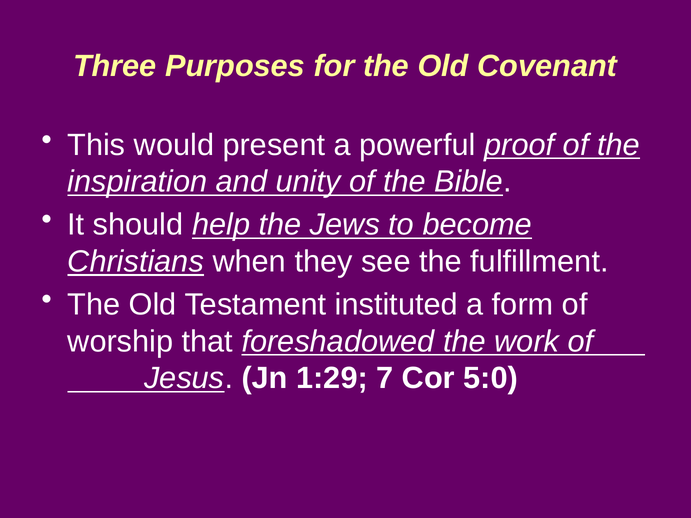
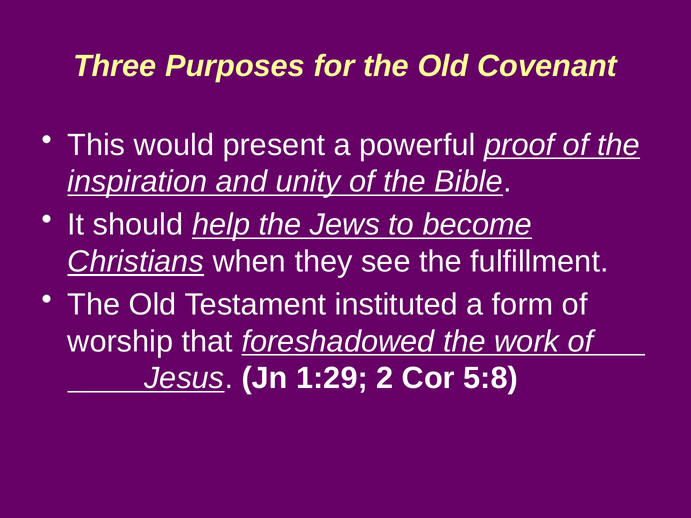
7: 7 -> 2 (385, 378)
5:0: 5:0 -> 5:8 (491, 378)
